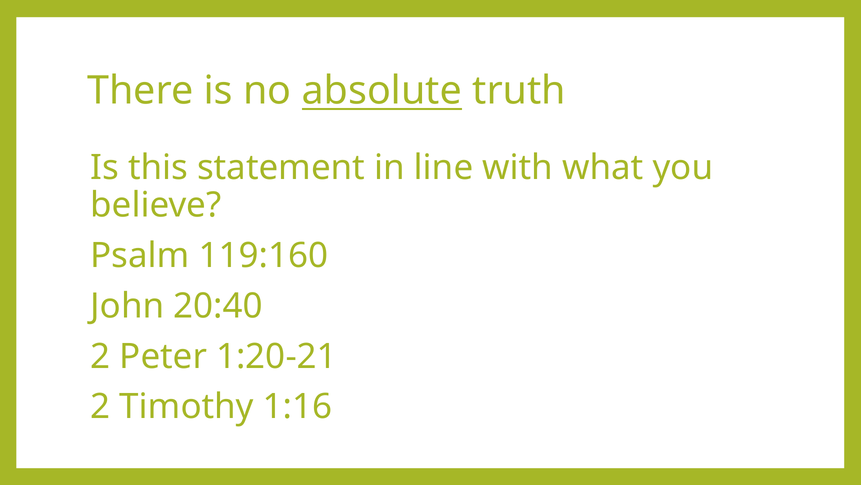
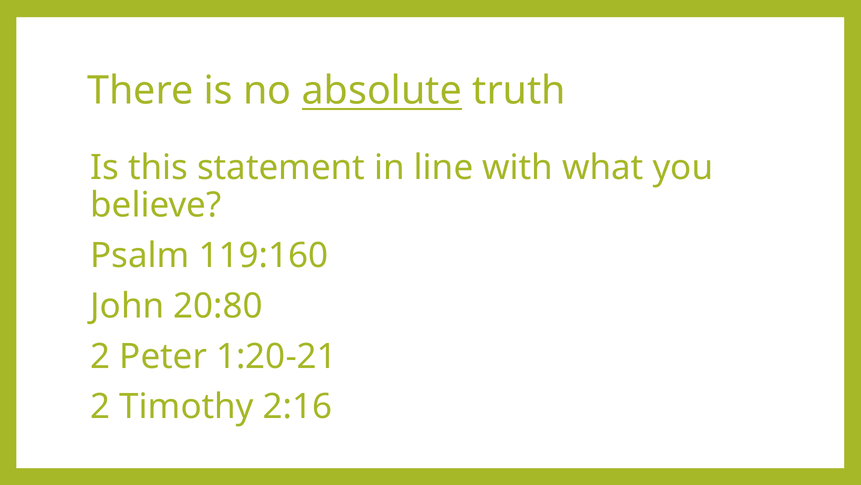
20:40: 20:40 -> 20:80 (218, 306)
1:16: 1:16 -> 2:16 (298, 406)
